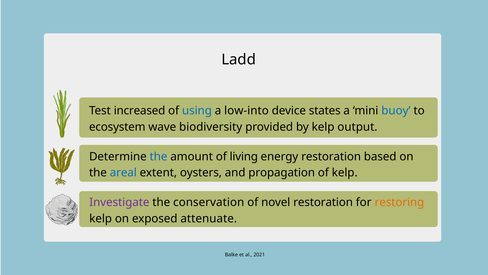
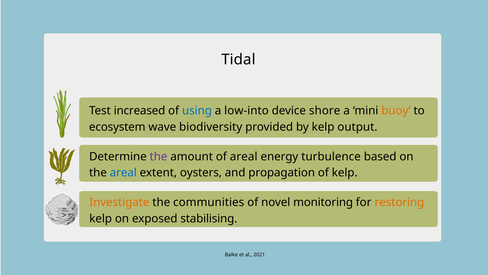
Ladd: Ladd -> Tidal (239, 59)
states: states -> shore (325, 111)
buoy colour: blue -> orange (396, 111)
the colour: blue -> purple (159, 156)
of living: living -> areal (244, 156)
energy restoration: restoration -> turbulence (331, 156)
Investigate colour: purple -> orange (119, 202)
conservation: conservation -> communities (209, 202)
novel restoration: restoration -> monitoring (323, 202)
attenuate: attenuate -> stabilising (209, 218)
